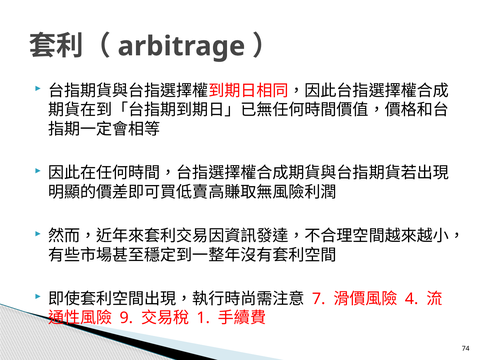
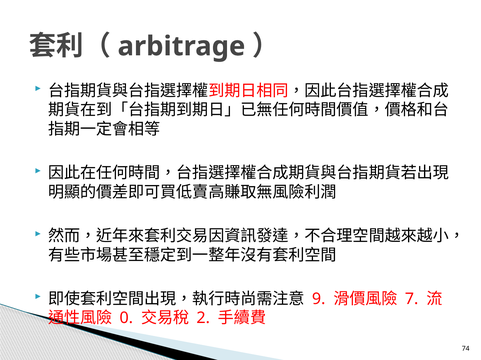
7: 7 -> 9 (319, 299)
4: 4 -> 7 (412, 299)
9: 9 -> 0 (126, 319)
1: 1 -> 2 (203, 319)
